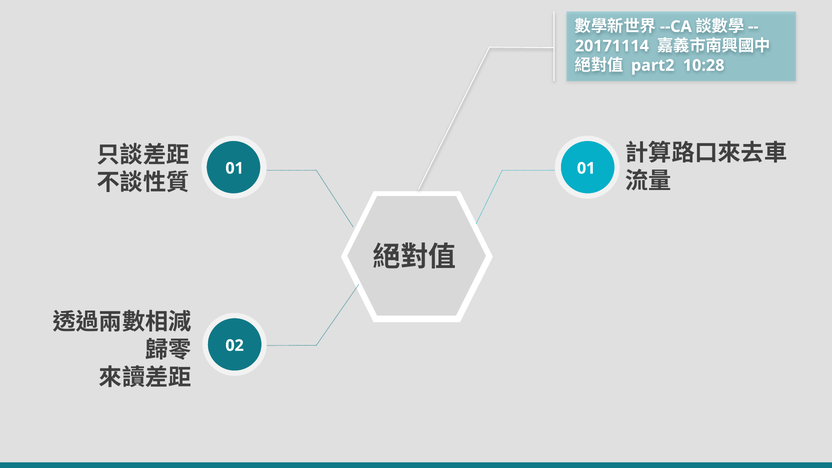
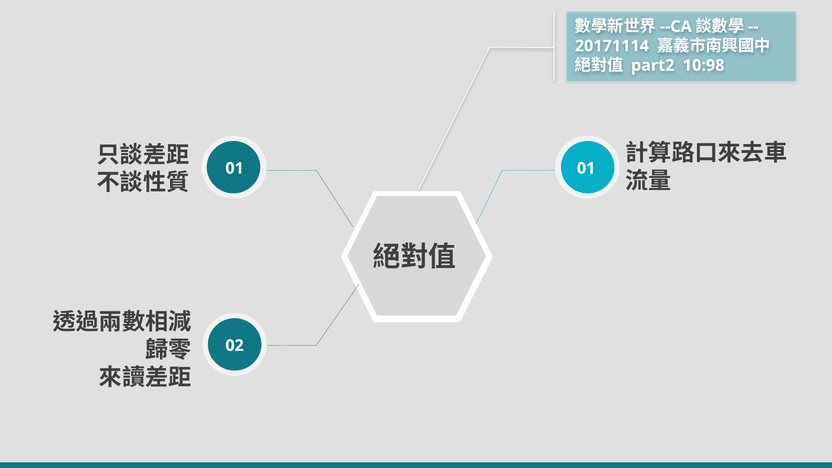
10:28: 10:28 -> 10:98 (704, 65)
